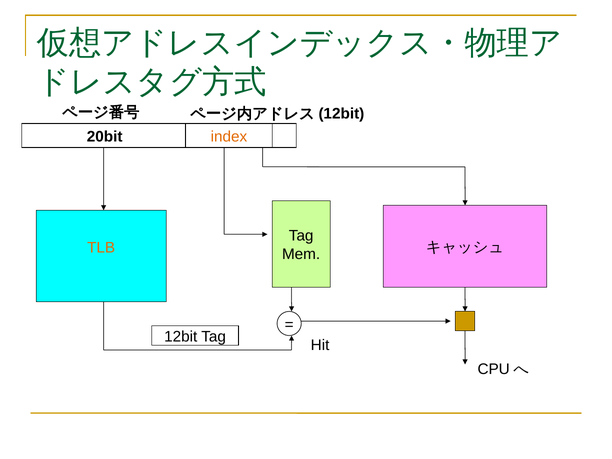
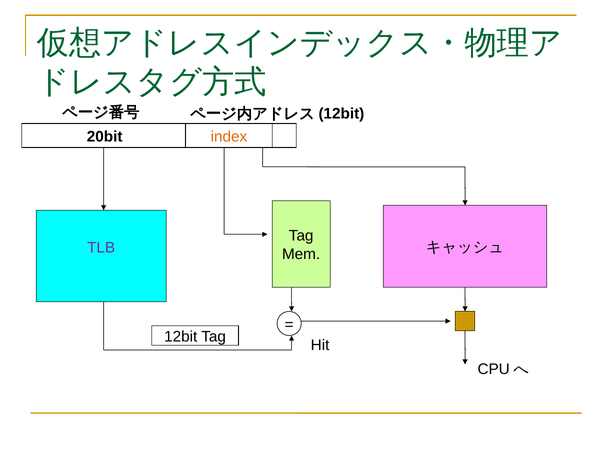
TLB colour: orange -> purple (101, 248)
